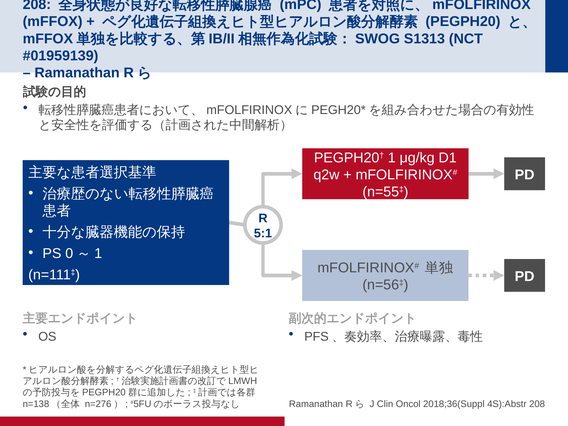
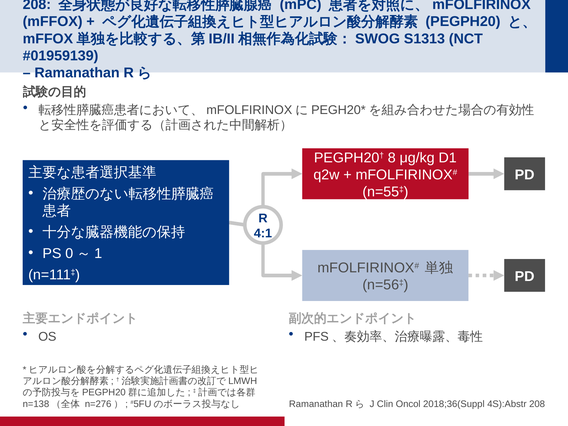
1: 1 -> 8 (392, 158)
5:1: 5:1 -> 4:1 (263, 233)
